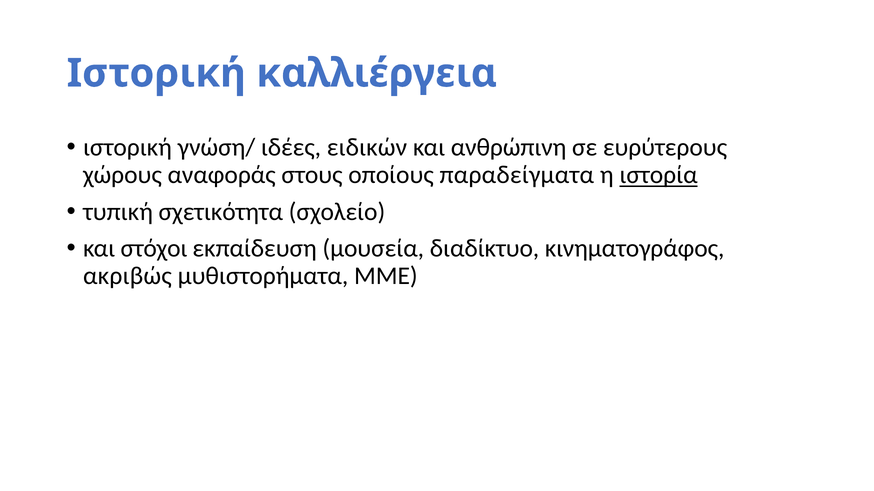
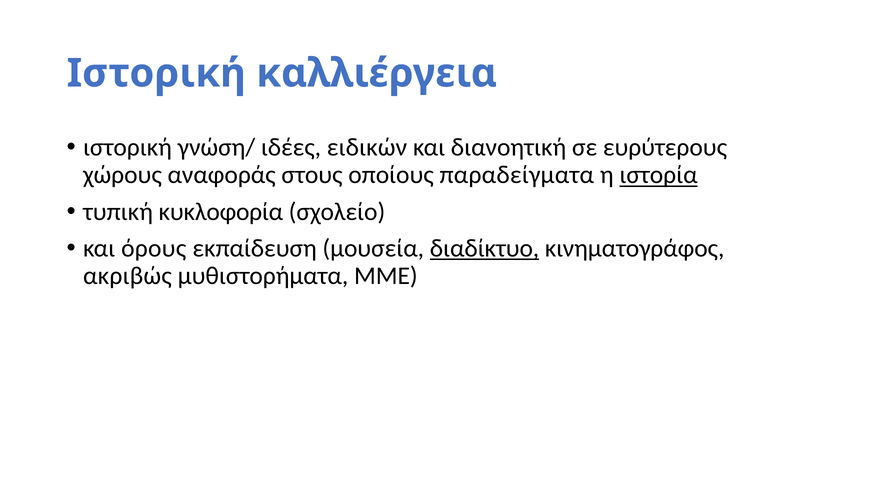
ανθρώπινη: ανθρώπινη -> διανοητική (509, 148)
σχετικότητα: σχετικότητα -> κυκλοφορία (221, 212)
στόχοι: στόχοι -> όρους (154, 249)
διαδίκτυο underline: none -> present (485, 249)
